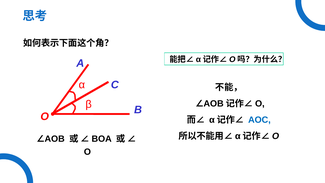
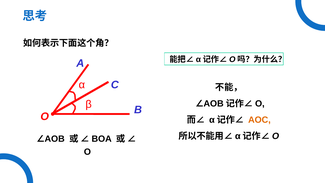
AOC colour: blue -> orange (259, 120)
